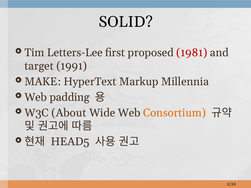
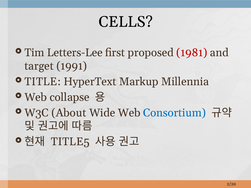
SOLID: SOLID -> CELLS (126, 22)
MAKE: MAKE -> TITLE (43, 82)
padding: padding -> collapse (70, 97)
Consortium colour: orange -> blue (175, 113)
HEAD5: HEAD5 -> TITLE5 (70, 142)
